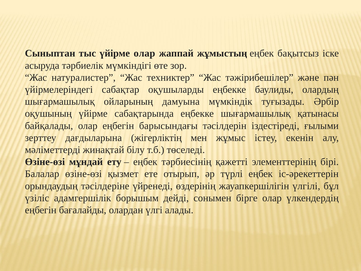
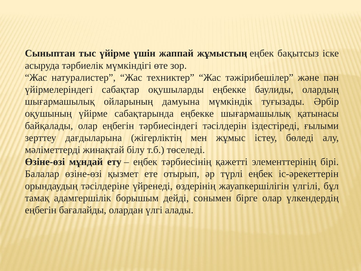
үйірме олар: олар -> үшін (144, 53)
барысындағы: барысындағы -> тәрбиесіндегі (168, 126)
екенін: екенін -> бөледі (300, 138)
үзіліс: үзіліс -> тамақ (37, 198)
